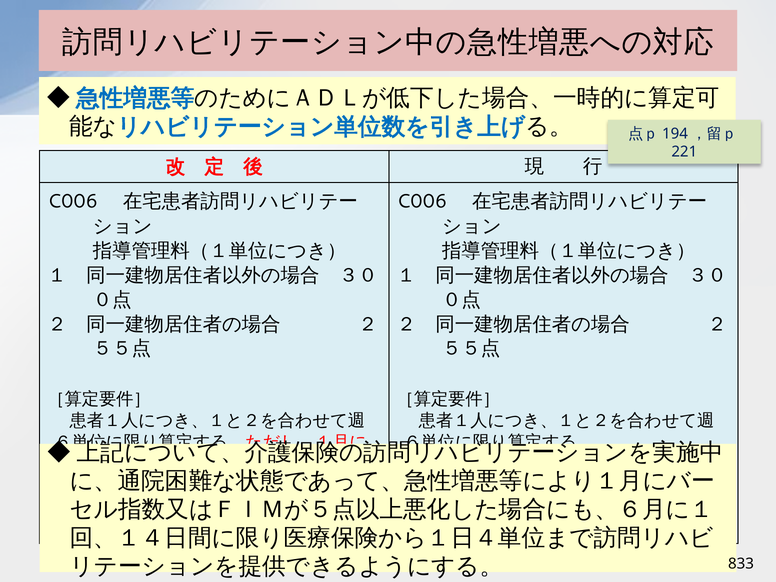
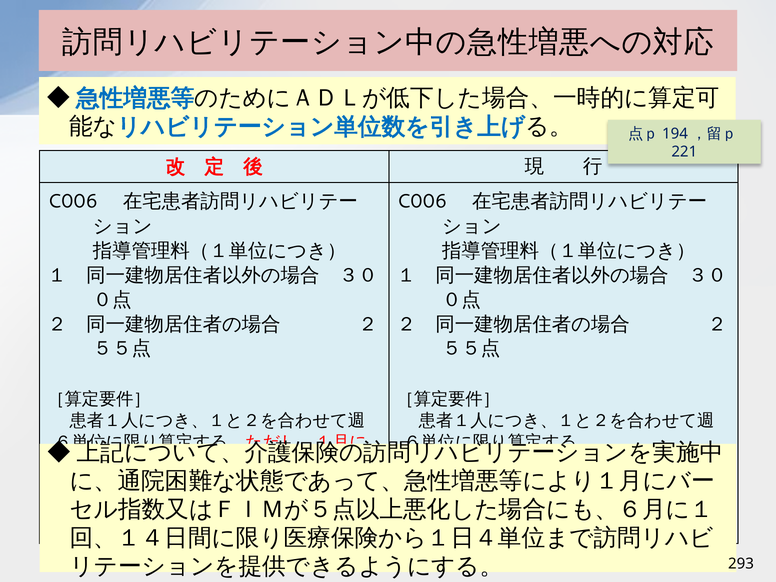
833: 833 -> 293 (741, 564)
